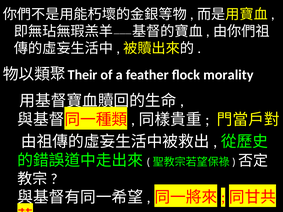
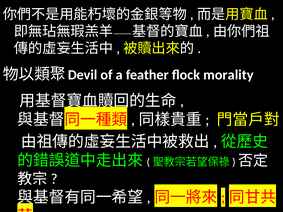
Their: Their -> Devil (83, 75)
